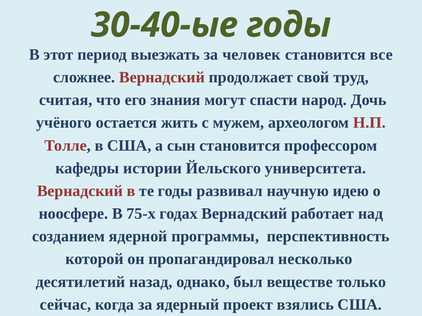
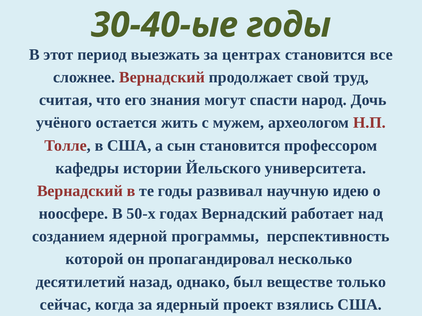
человек: человек -> центрах (252, 55)
75-х: 75-х -> 50-х (141, 214)
